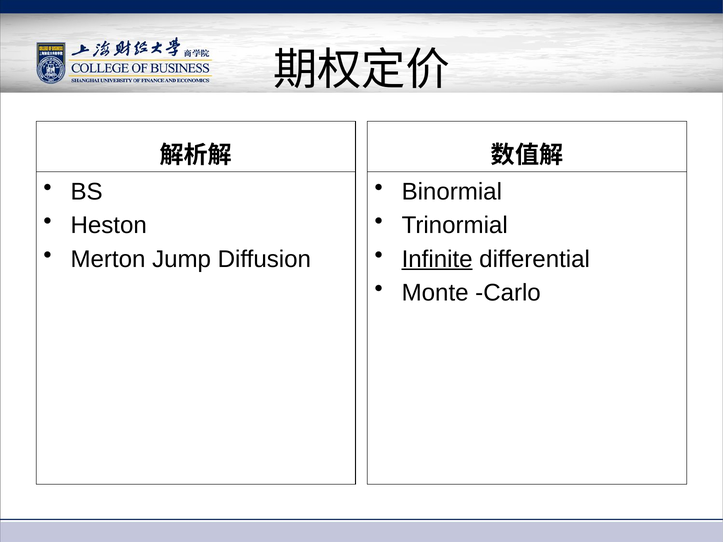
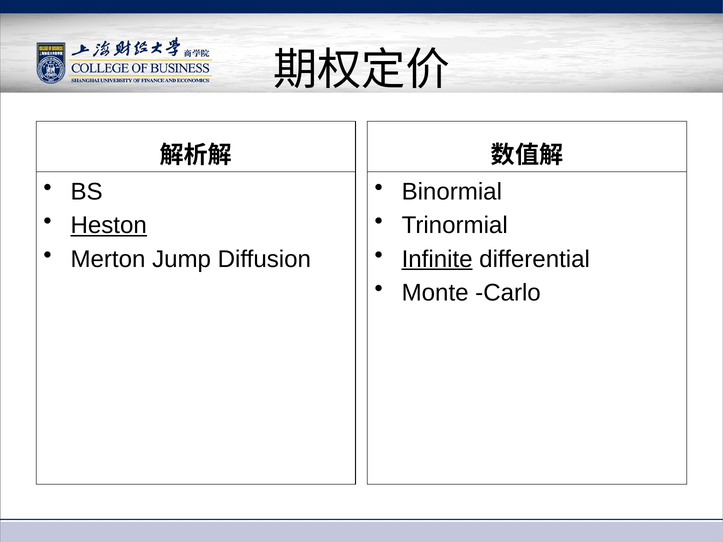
Heston underline: none -> present (109, 225)
